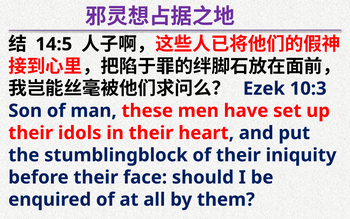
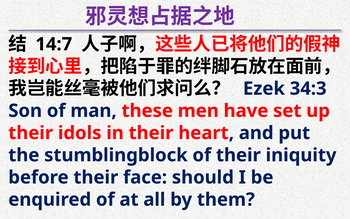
14:5: 14:5 -> 14:7 (54, 44)
10:3: 10:3 -> 34:3 (308, 89)
